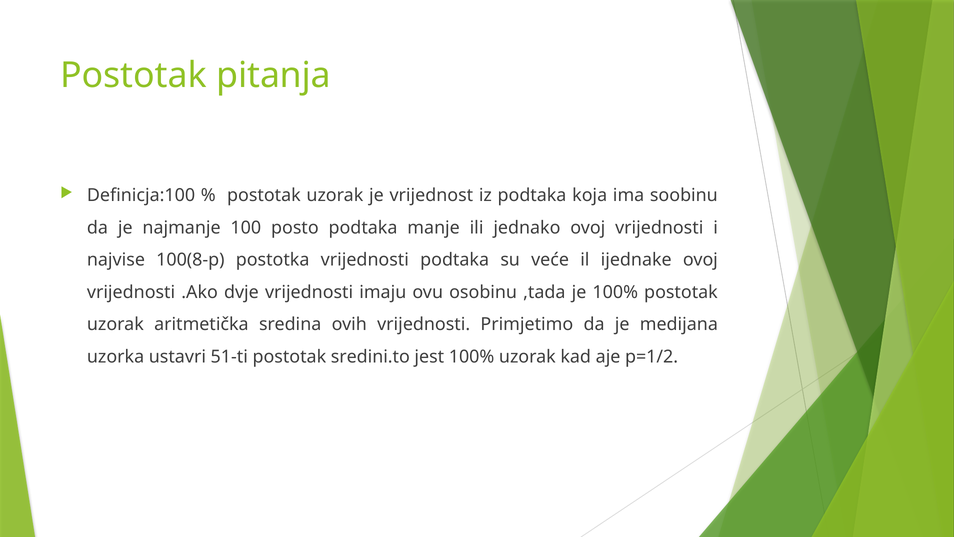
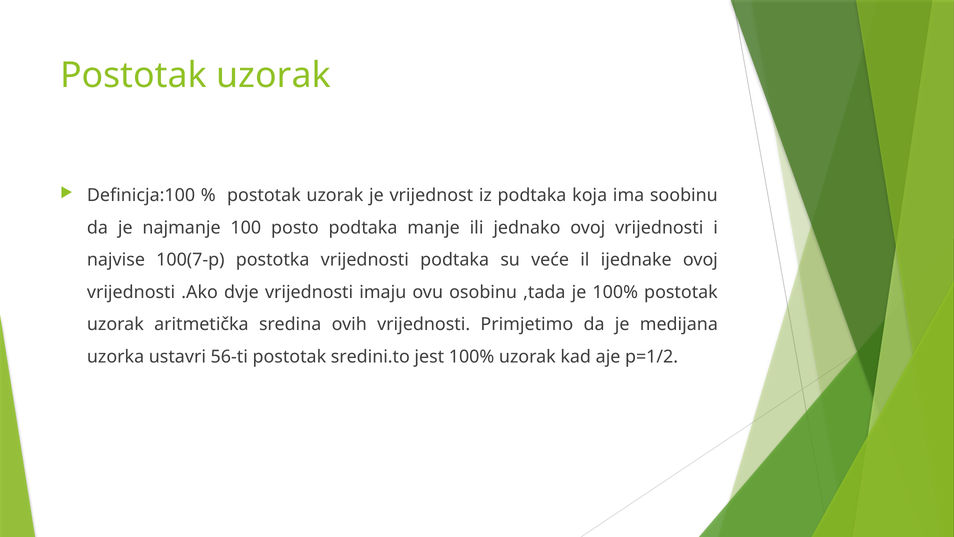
pitanja: pitanja -> uzorak (274, 75)
100(8-p: 100(8-p -> 100(7-p (190, 260)
51-ti: 51-ti -> 56-ti (229, 356)
